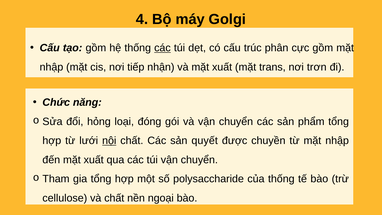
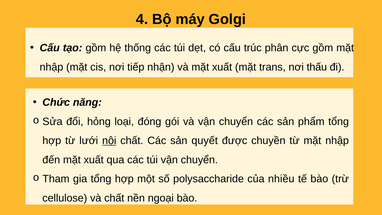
các underline: present -> none (162, 48)
trơn: trơn -> thấu (317, 67)
của thống: thống -> nhiều (281, 179)
